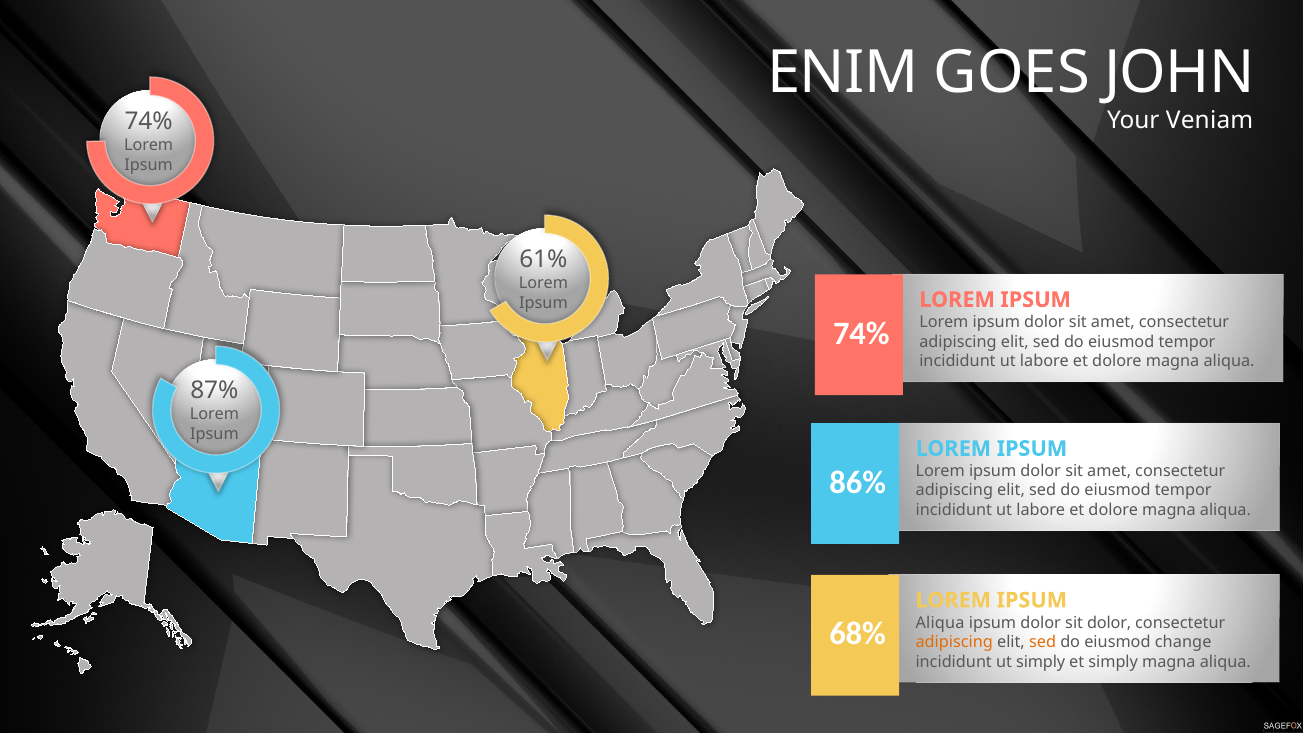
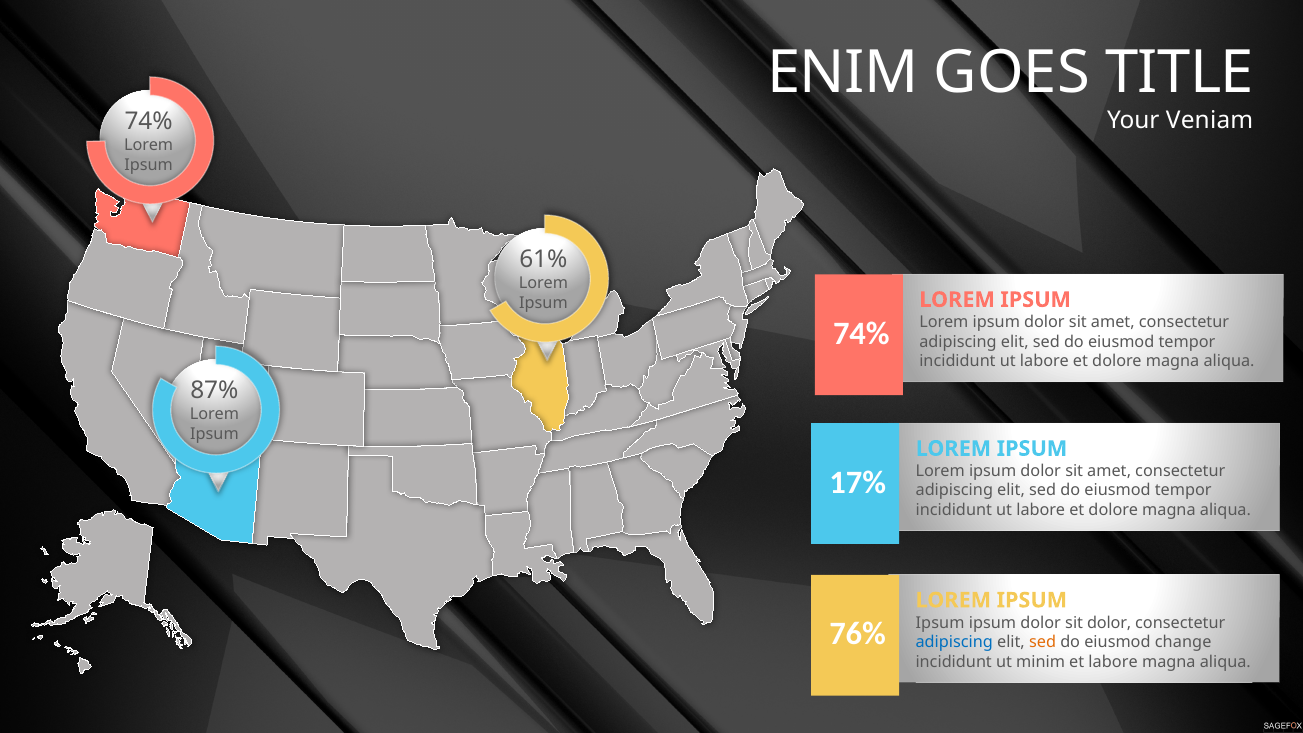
JOHN: JOHN -> TITLE (1180, 72)
86%: 86% -> 17% (858, 482)
Aliqua: Aliqua -> Ipsum (940, 623)
68%: 68% -> 76% (858, 634)
adipiscing colour: orange -> blue (954, 642)
ut simply: simply -> minim (1041, 662)
et simply: simply -> labore (1113, 662)
